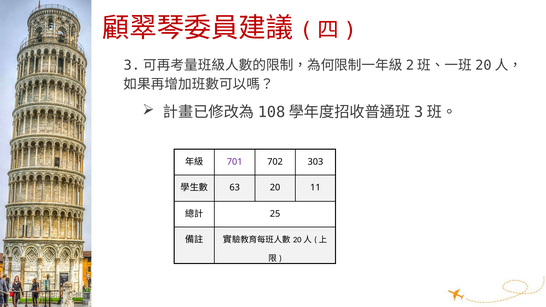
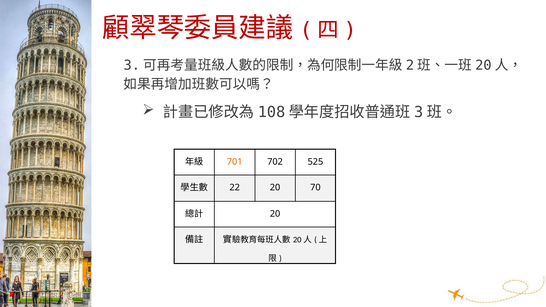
701 colour: purple -> orange (235, 162)
303: 303 -> 525 (315, 162)
63: 63 -> 22 (235, 188)
11: 11 -> 70 (315, 188)
25: 25 -> 20 (275, 214)
